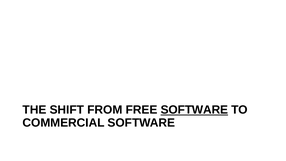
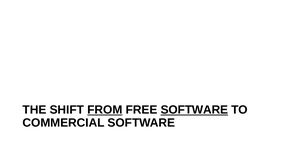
FROM underline: none -> present (105, 110)
